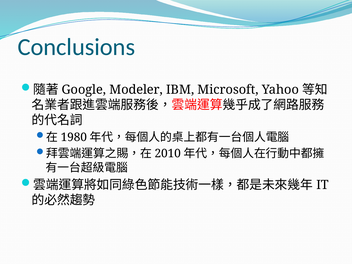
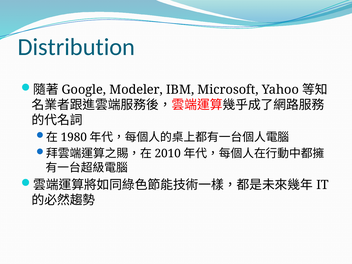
Conclusions: Conclusions -> Distribution (76, 47)
